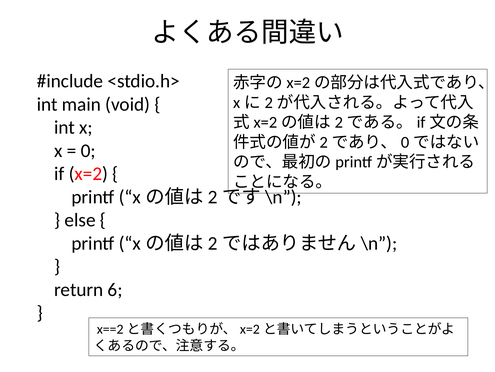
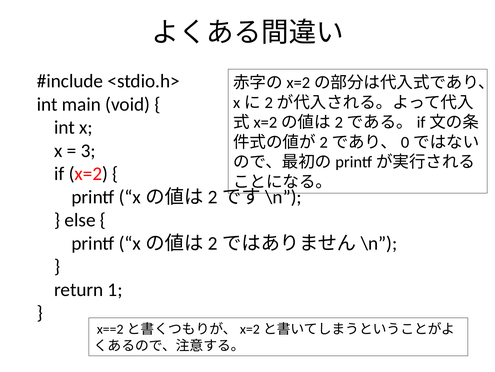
0: 0 -> 3 (88, 150)
6: 6 -> 1 (115, 289)
